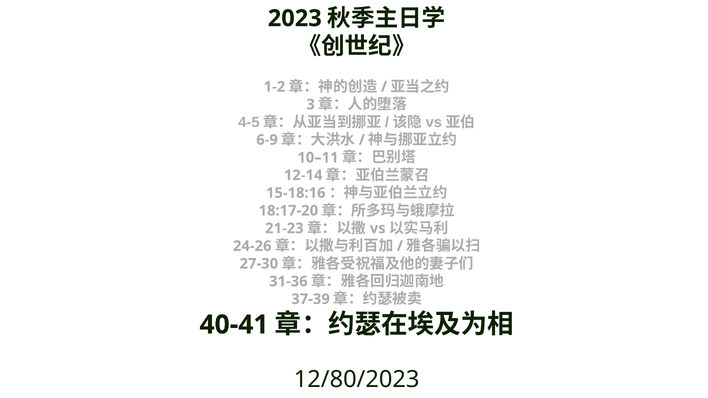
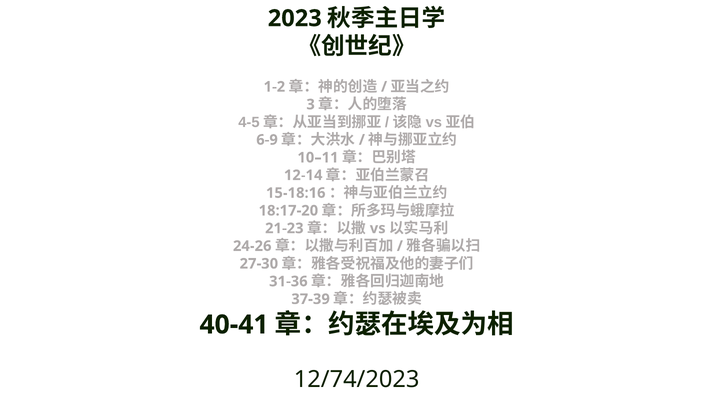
12/80/2023: 12/80/2023 -> 12/74/2023 (357, 380)
